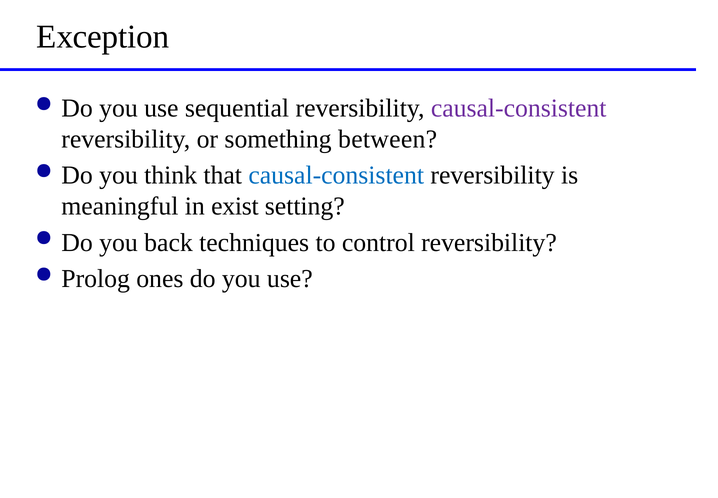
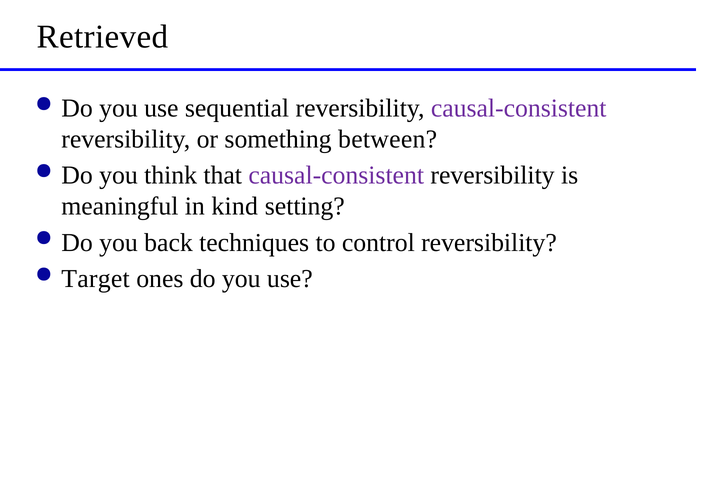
Exception: Exception -> Retrieved (103, 37)
causal-consistent colour: blue -> purple (336, 175)
exist: exist -> kind (235, 206)
Prolog: Prolog -> Target (96, 278)
